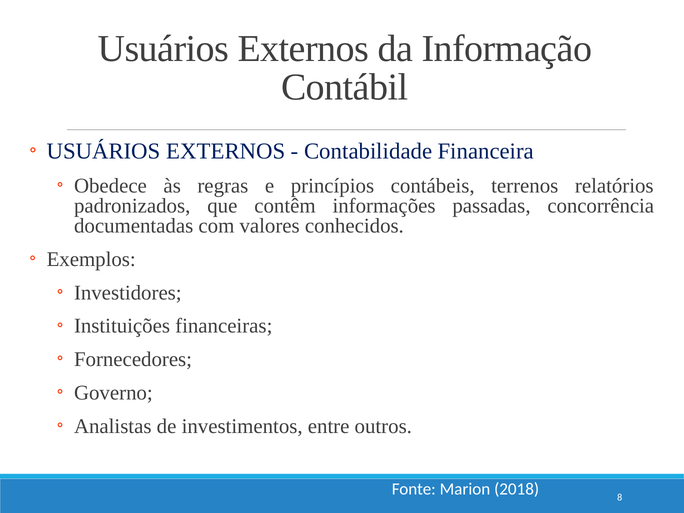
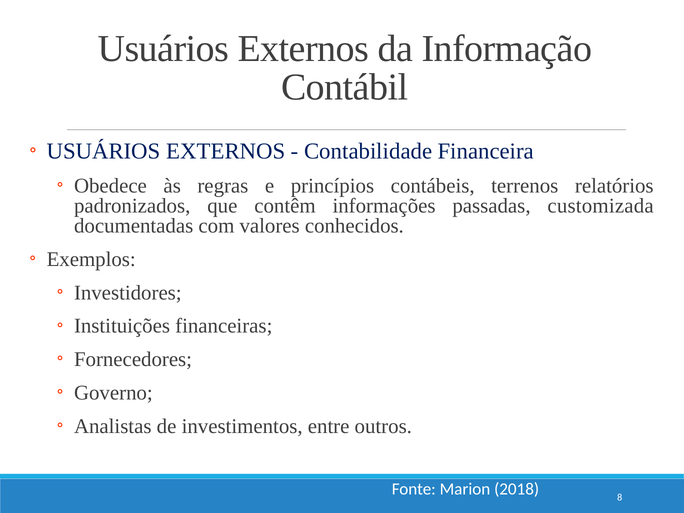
concorrência: concorrência -> customizada (601, 206)
